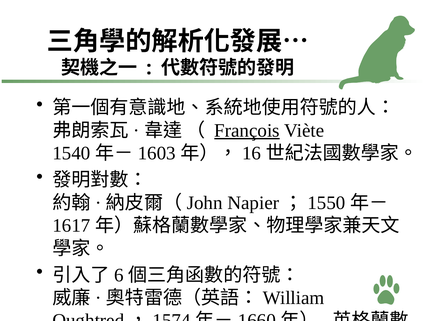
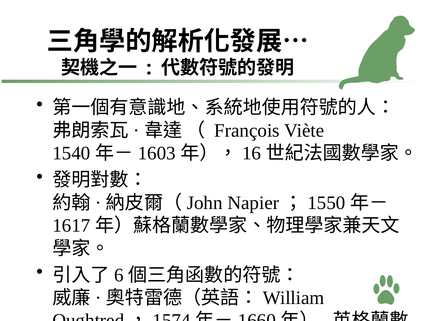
François underline: present -> none (247, 130)
